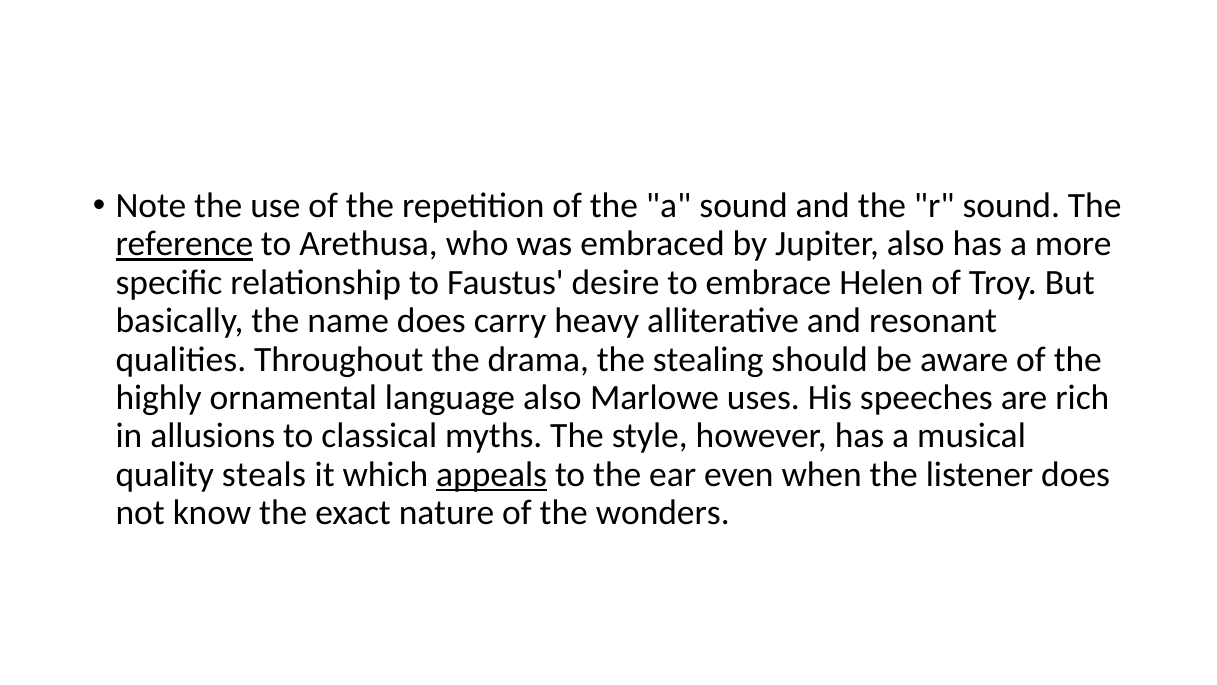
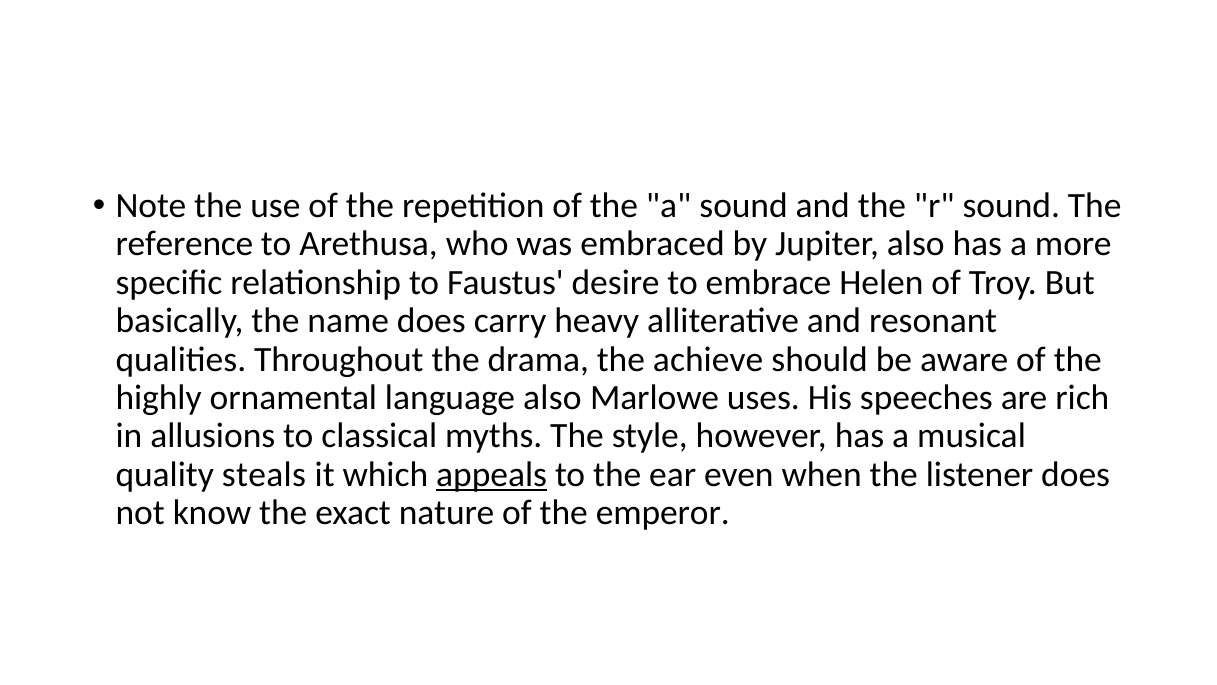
reference underline: present -> none (184, 244)
stealing: stealing -> achieve (708, 359)
wonders: wonders -> emperor (663, 512)
